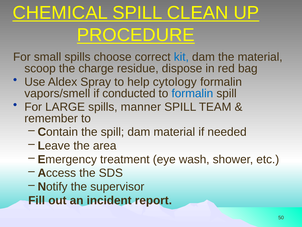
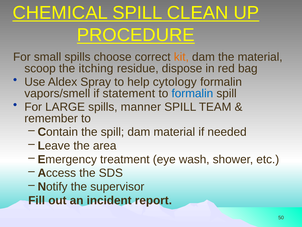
kit colour: blue -> orange (181, 57)
charge: charge -> itching (96, 68)
conducted: conducted -> statement (129, 93)
